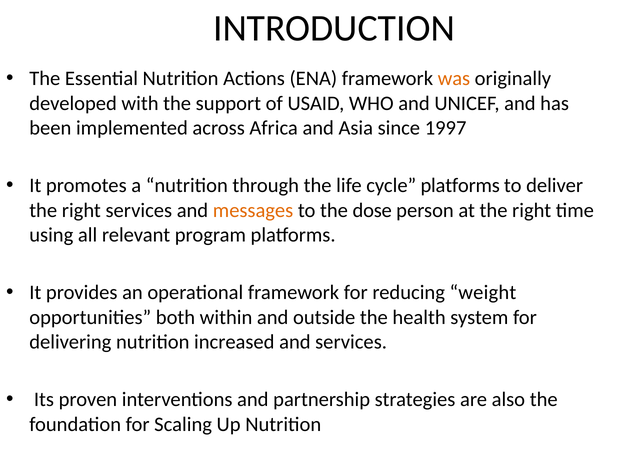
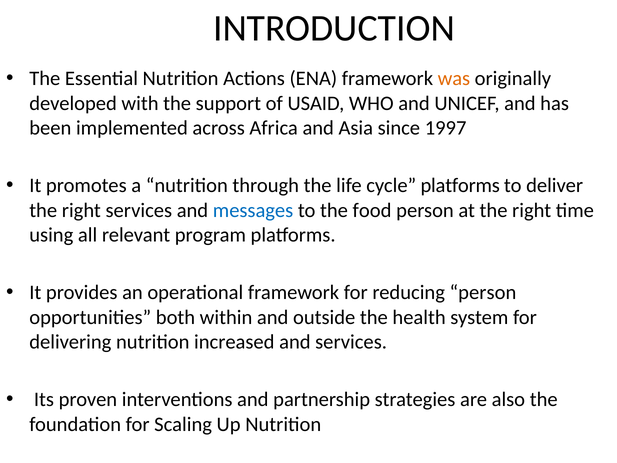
messages colour: orange -> blue (253, 210)
dose: dose -> food (372, 210)
reducing weight: weight -> person (483, 292)
